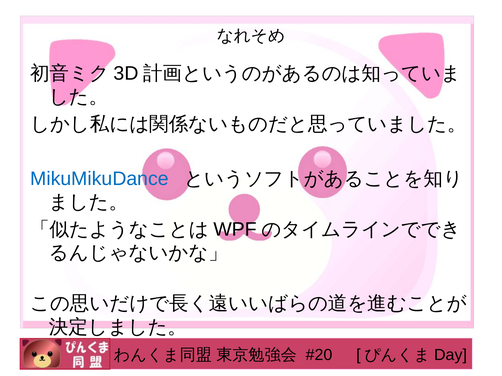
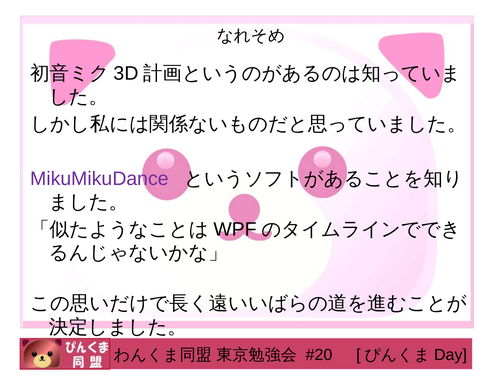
MikuMikuDance colour: blue -> purple (99, 179)
